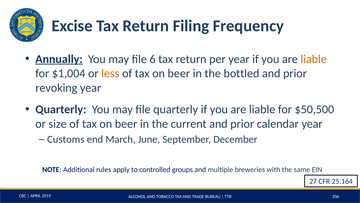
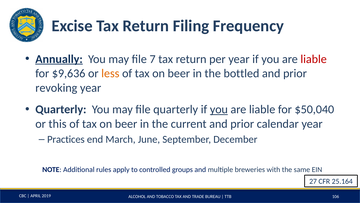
6: 6 -> 7 (153, 59)
liable colour: orange -> red (314, 59)
$1,004: $1,004 -> $9,636 (69, 73)
you underline: none -> present (219, 109)
$50,500: $50,500 -> $50,040 (314, 109)
size: size -> this (58, 124)
Customs: Customs -> Practices (66, 139)
